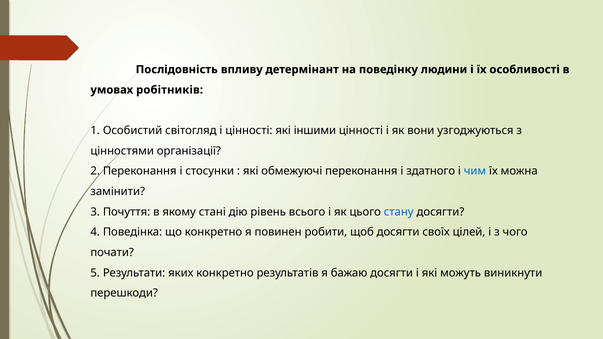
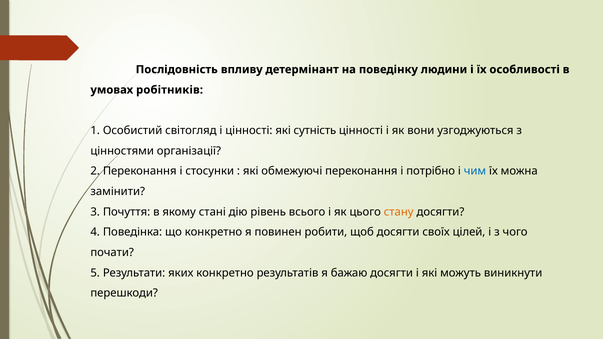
іншими: іншими -> сутність (315, 131)
здатного: здатного -> потрібно (431, 171)
стану colour: blue -> orange (399, 212)
